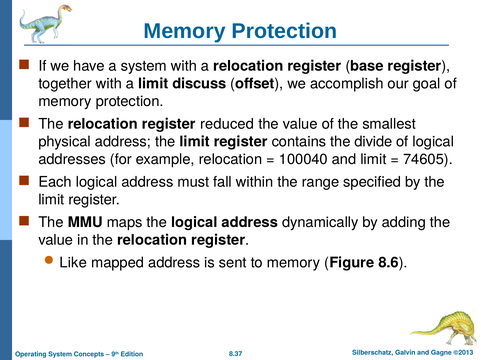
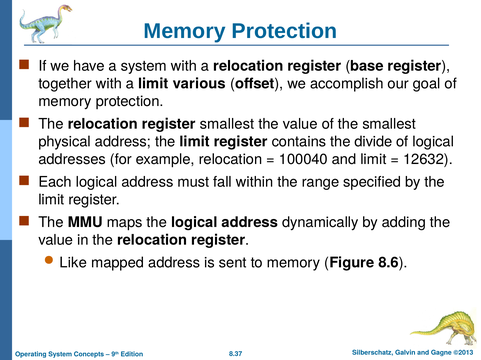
discuss: discuss -> various (199, 84)
register reduced: reduced -> smallest (227, 124)
74605: 74605 -> 12632 (428, 160)
